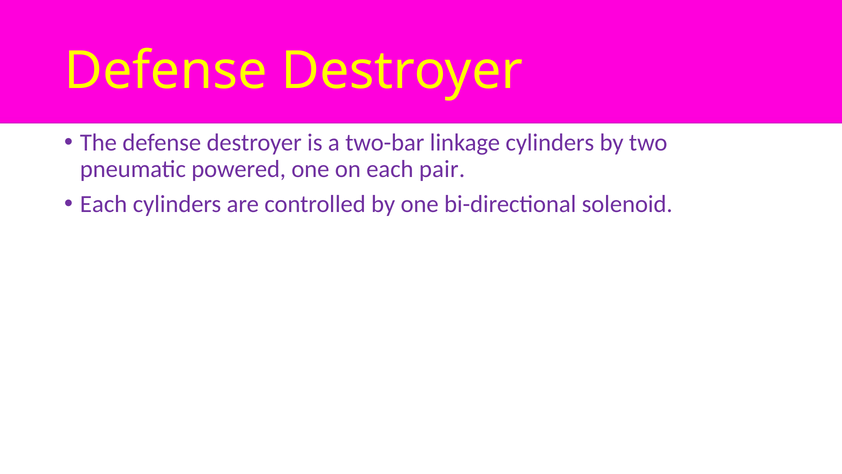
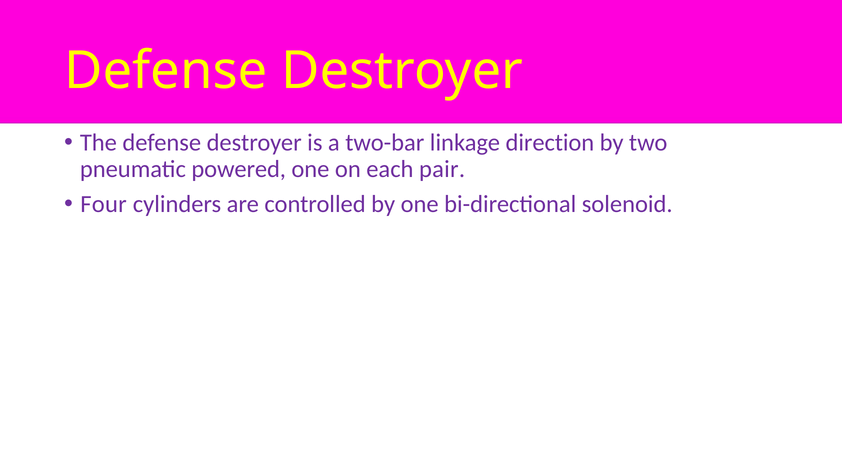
linkage cylinders: cylinders -> direction (550, 142)
Each: Each -> Four (104, 204)
